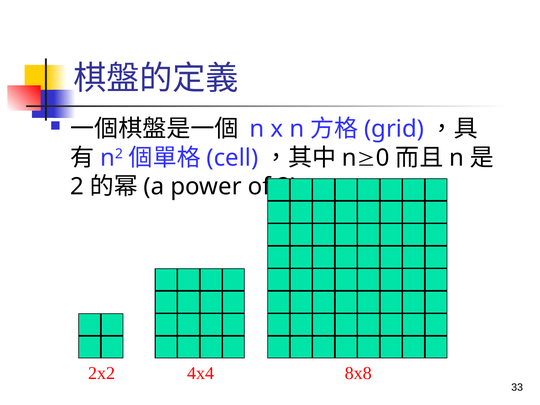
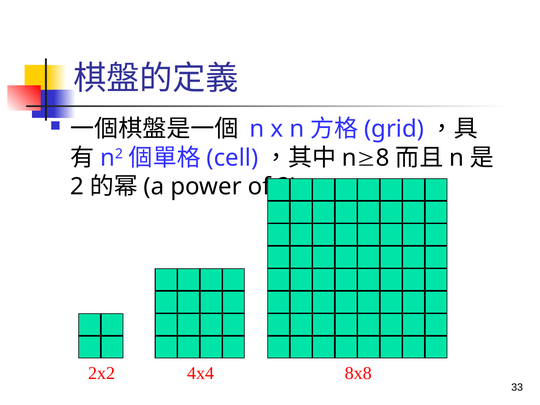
0: 0 -> 8 (383, 158)
